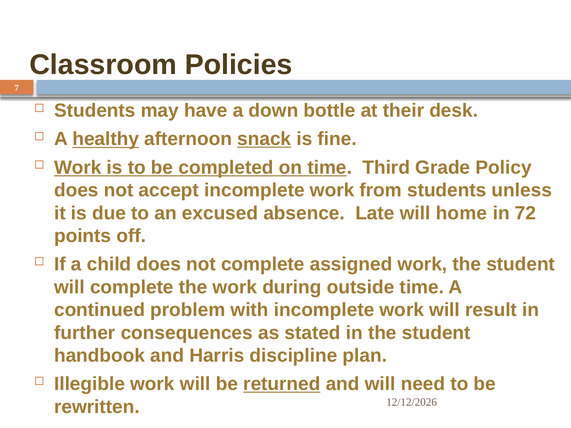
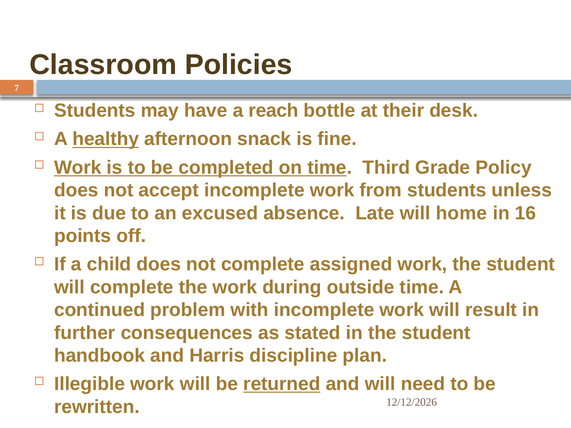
down: down -> reach (274, 111)
snack underline: present -> none (264, 139)
72: 72 -> 16 (526, 213)
